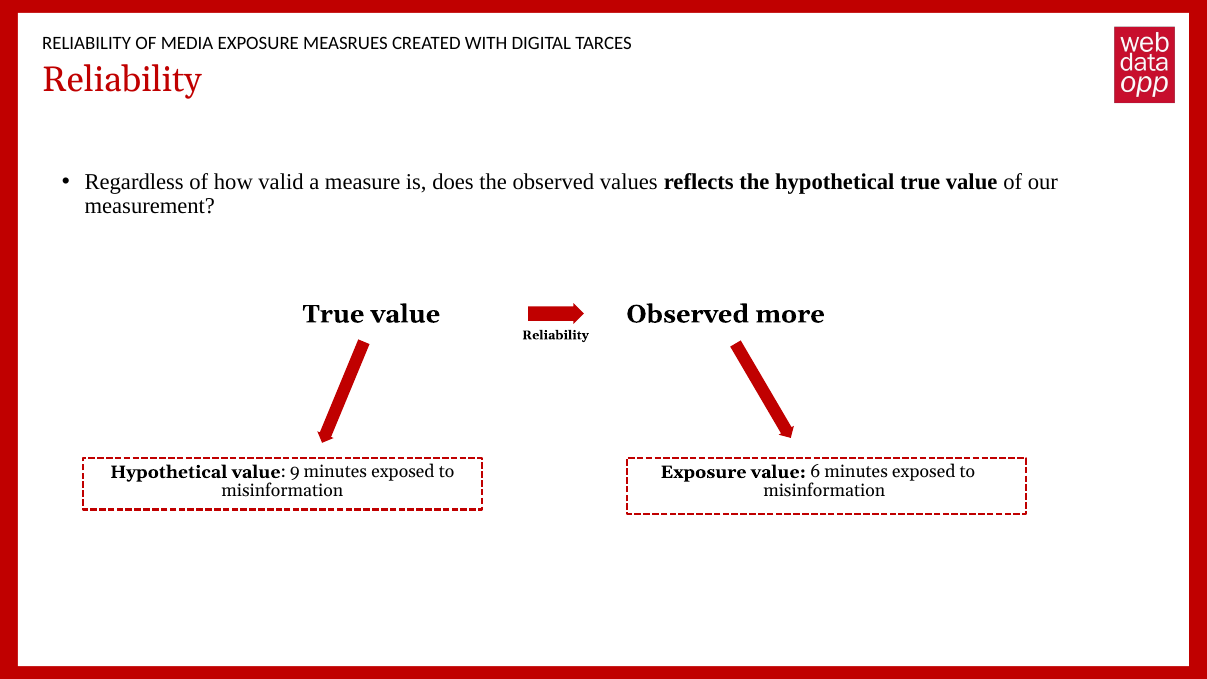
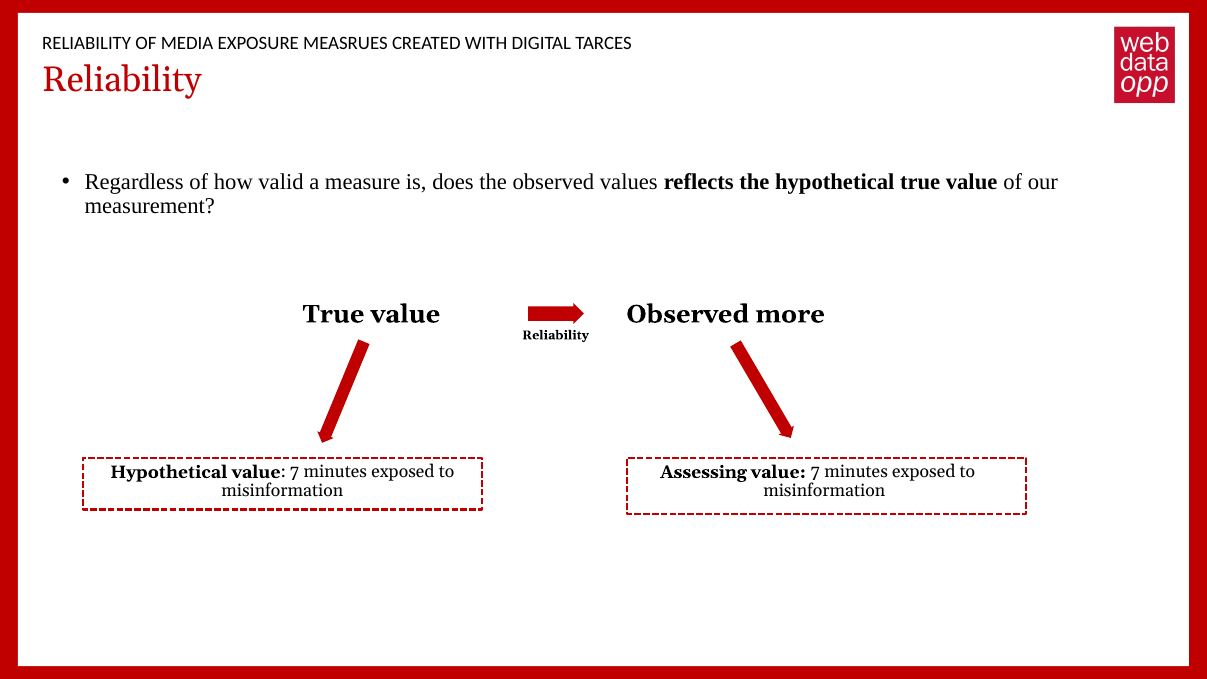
Hypothetical value 9: 9 -> 7 (295, 472)
Exposure: Exposure -> Assessing (704, 472)
6: 6 -> 7 (815, 472)
